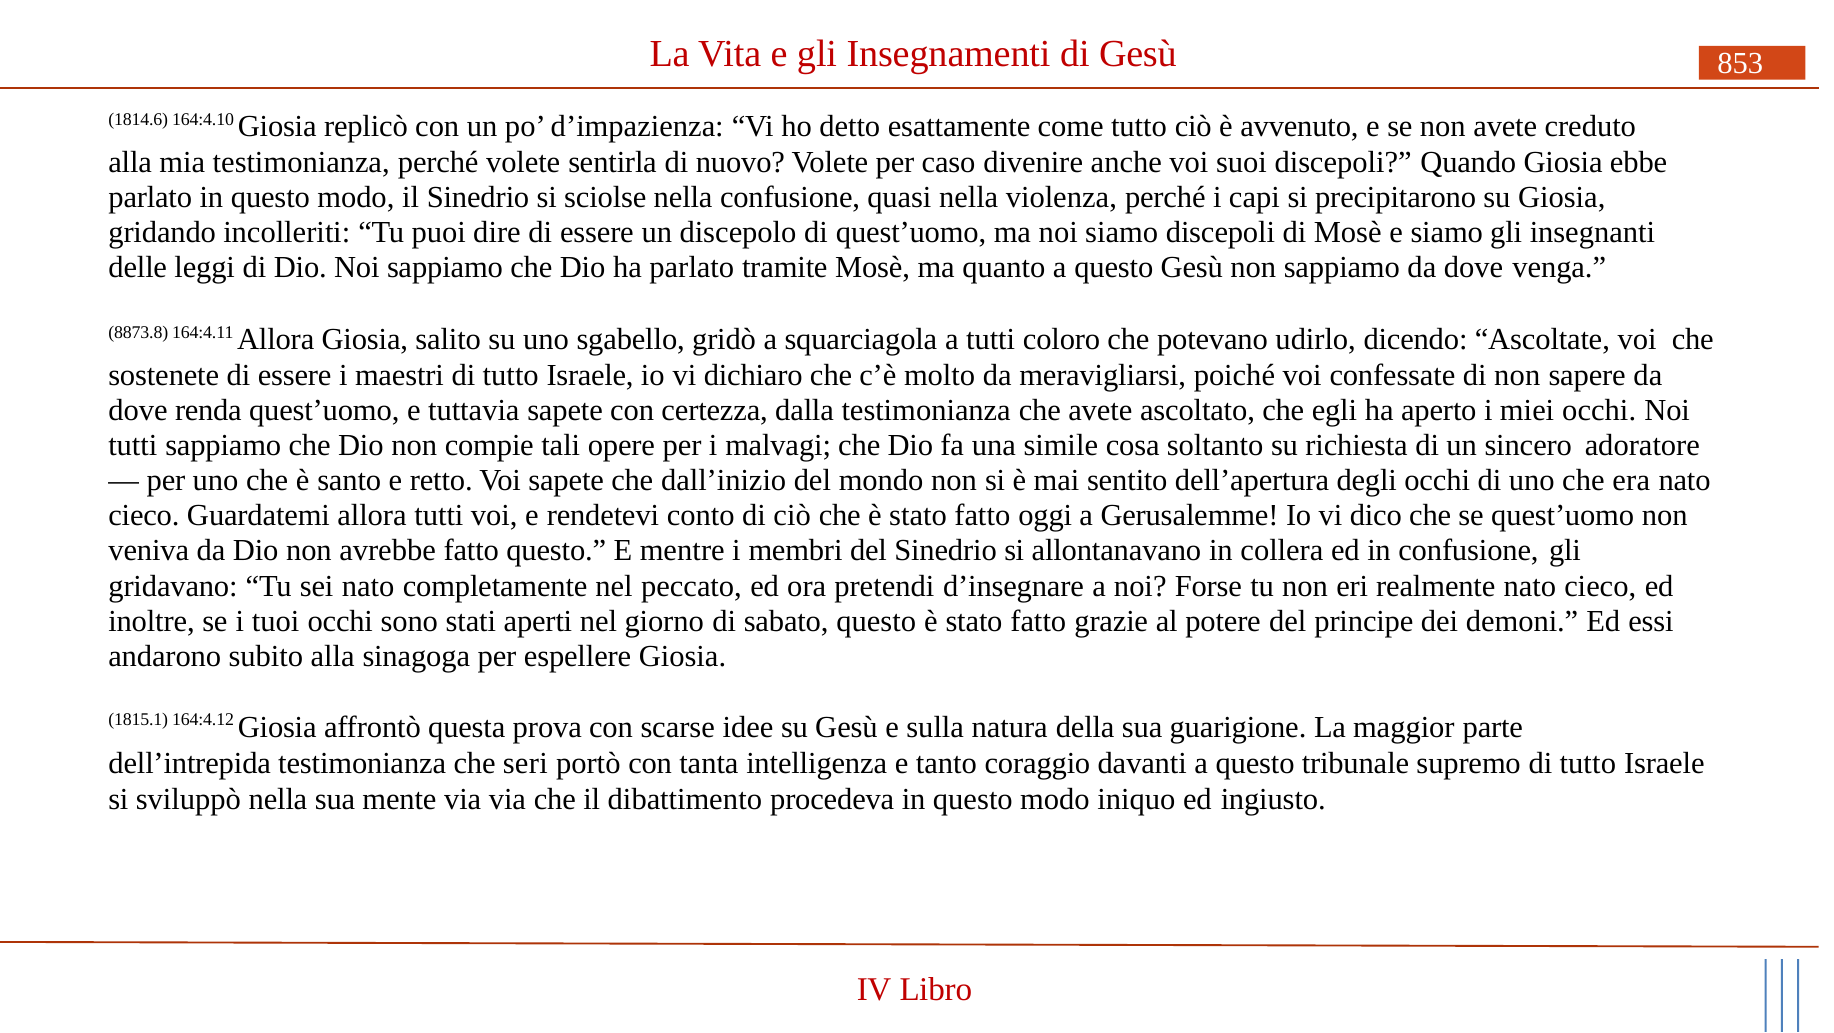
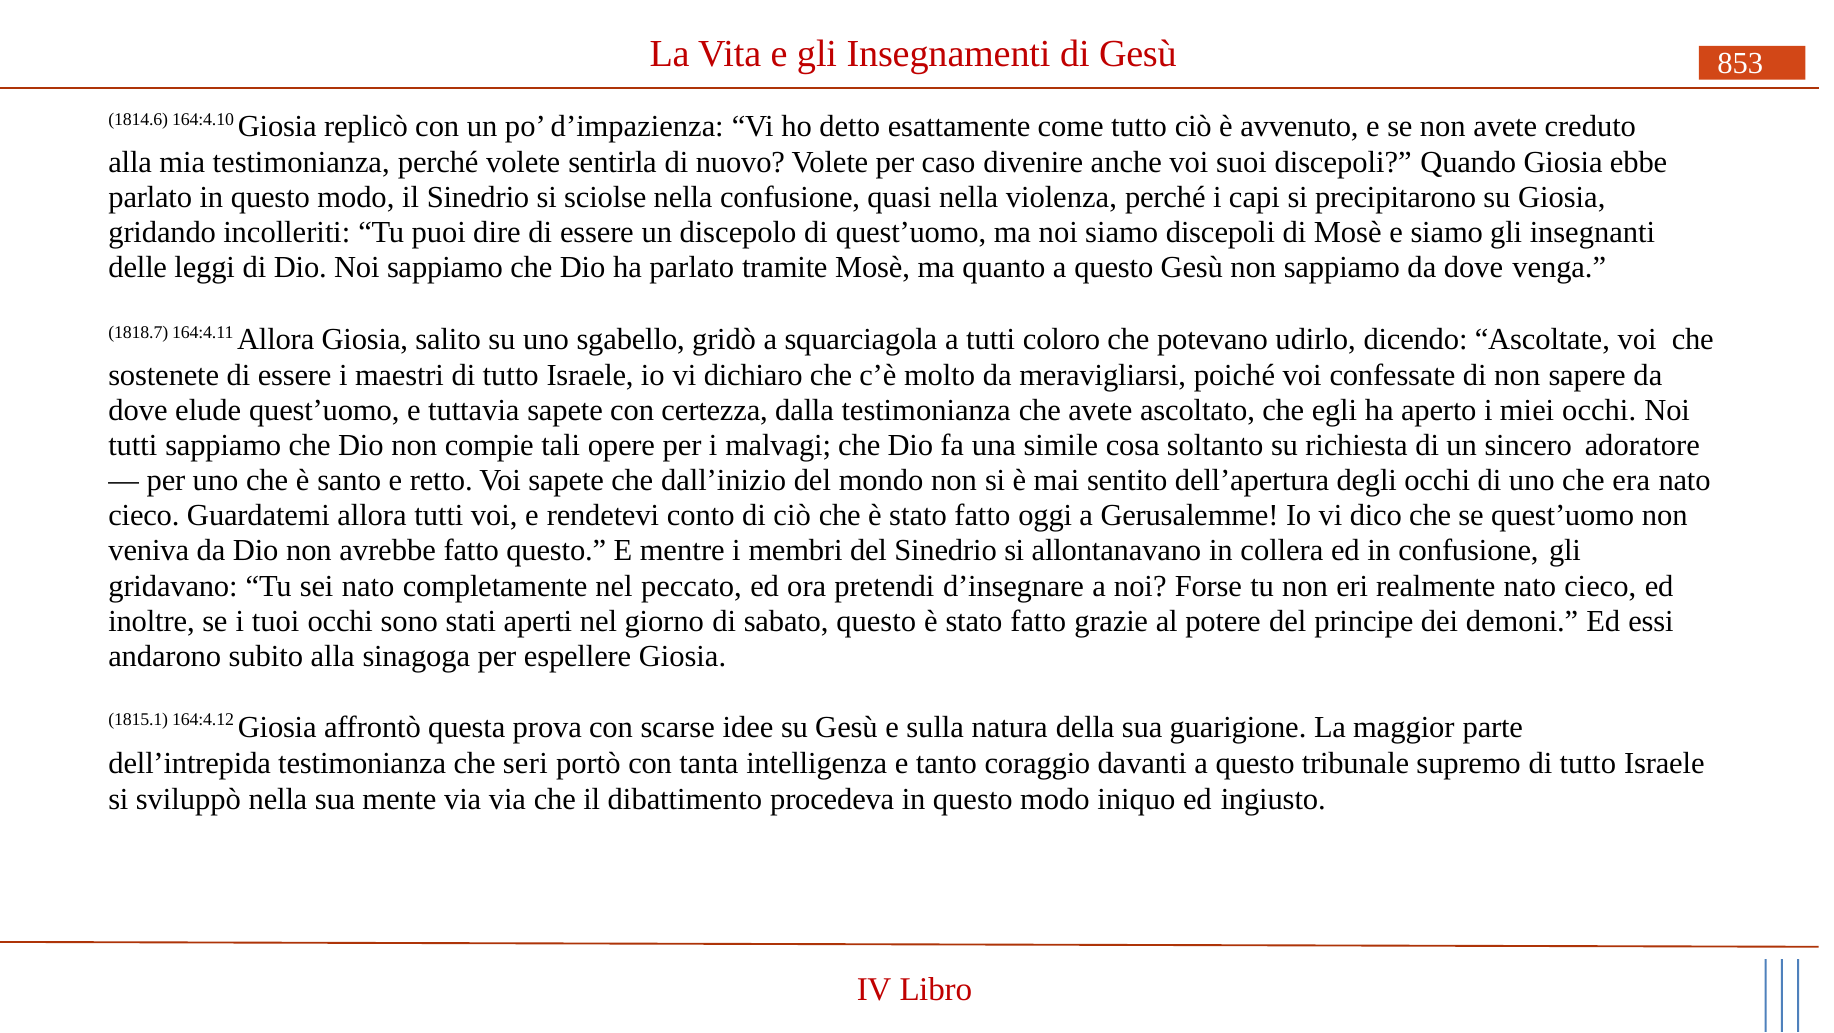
8873.8: 8873.8 -> 1818.7 (138, 332)
renda: renda -> elude (208, 410)
